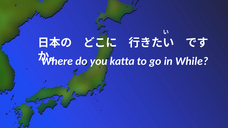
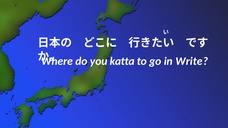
While: While -> Write (192, 61)
